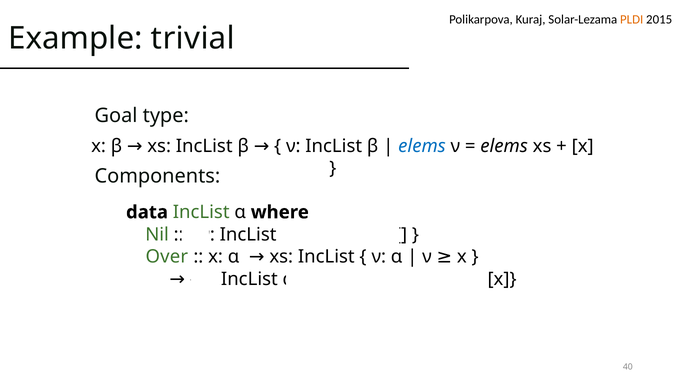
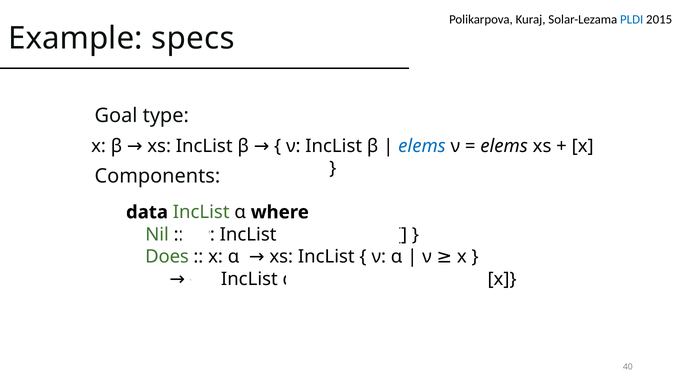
PLDI colour: orange -> blue (632, 20)
trivial: trivial -> specs (193, 39)
Over: Over -> Does (167, 257)
